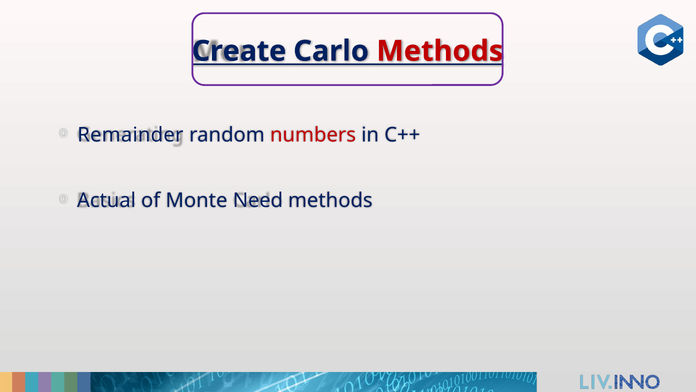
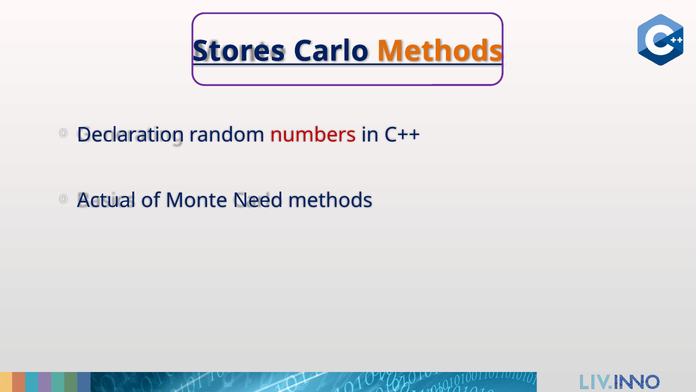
Create: Create -> Stores (239, 51)
Methods colour: red -> orange (440, 51)
Remainder: Remainder -> Declaration (131, 135)
